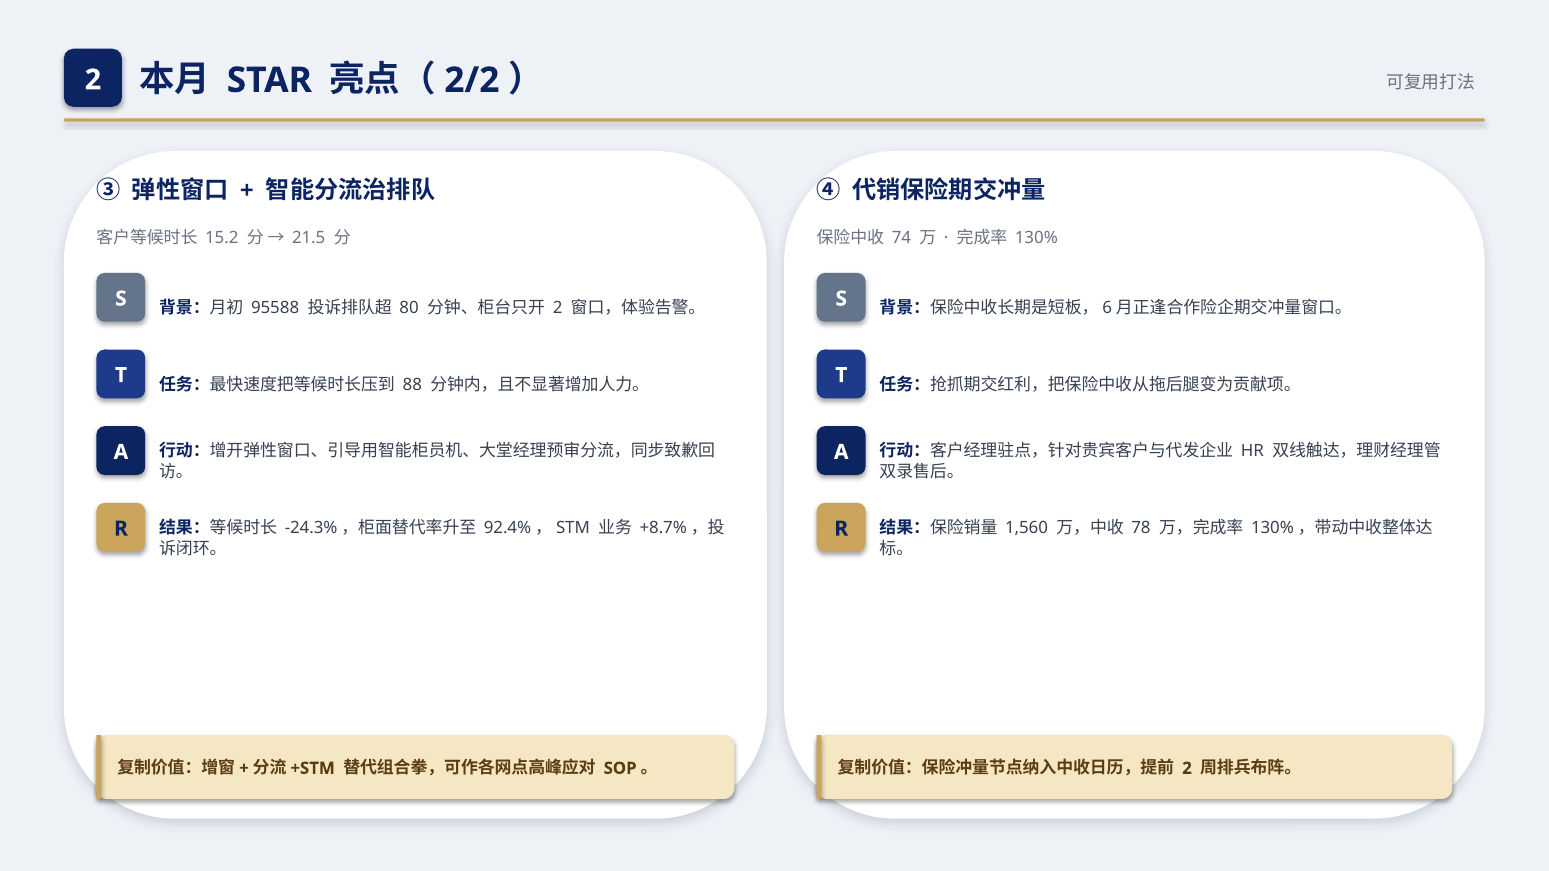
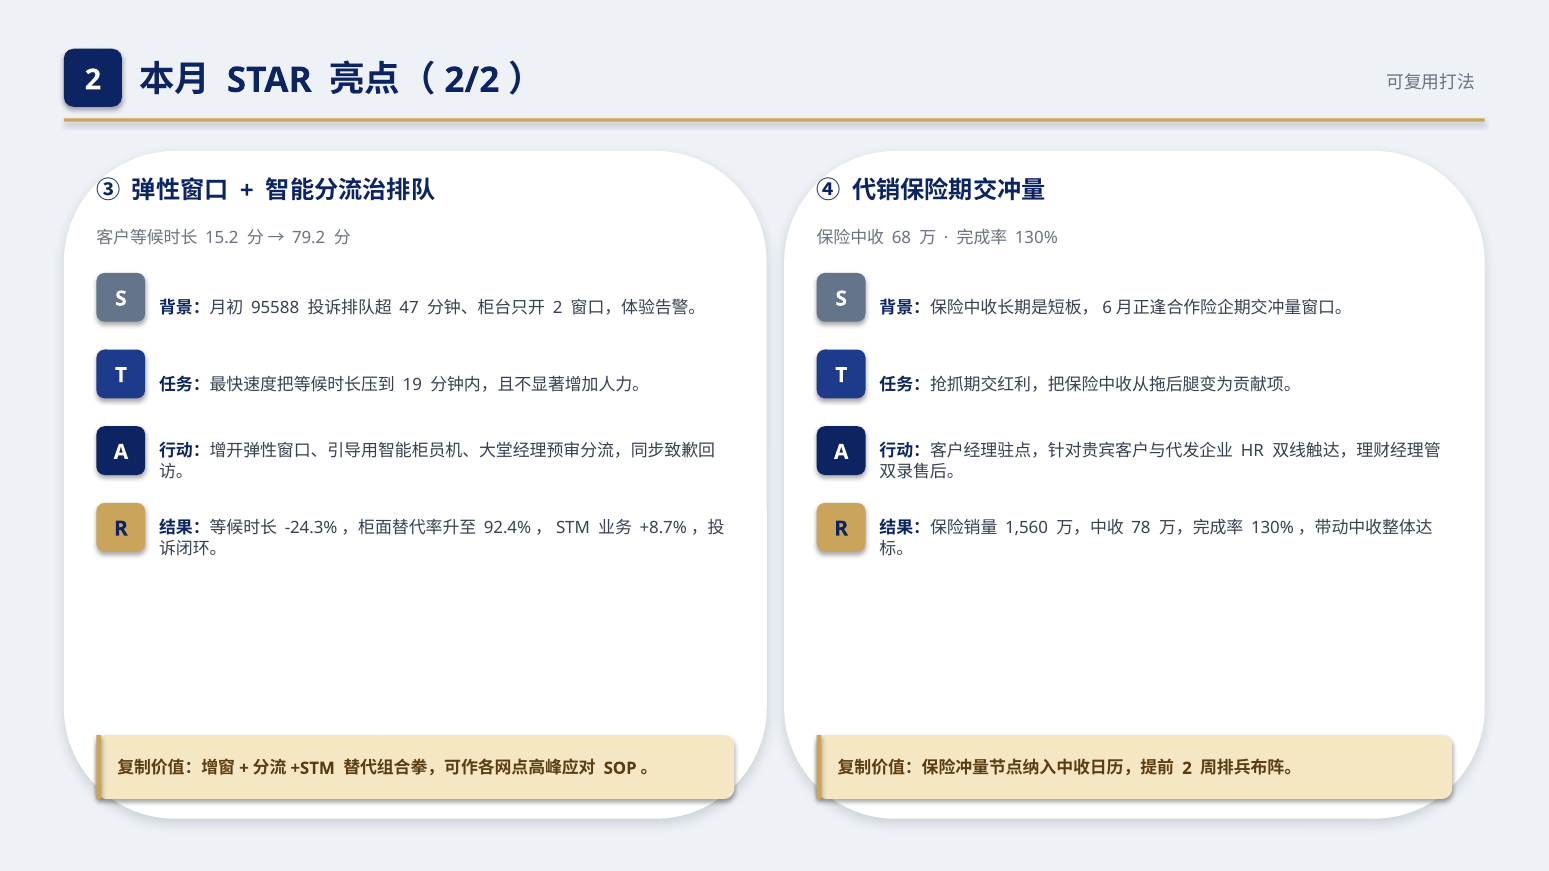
21.5: 21.5 -> 79.2 (309, 238)
74: 74 -> 68 (901, 238)
80: 80 -> 47 (409, 308)
88: 88 -> 19 (412, 385)
